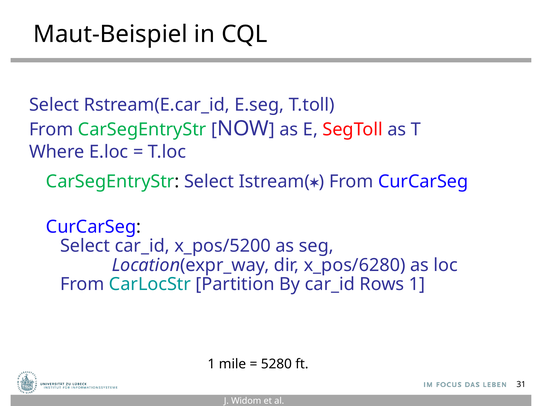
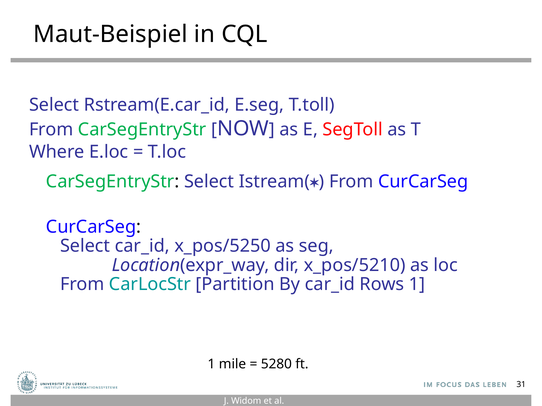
x_pos/5200: x_pos/5200 -> x_pos/5250 (223, 246)
x_pos/6280: x_pos/6280 -> x_pos/5210 (355, 265)
